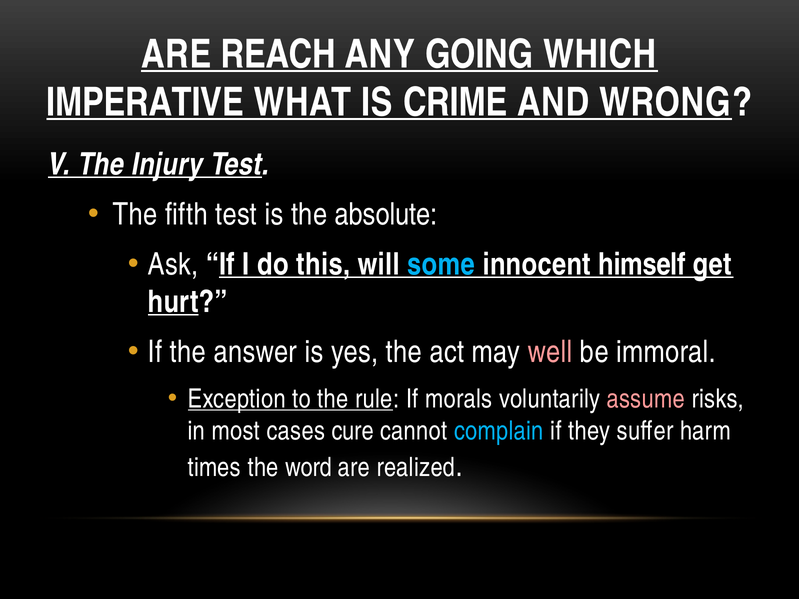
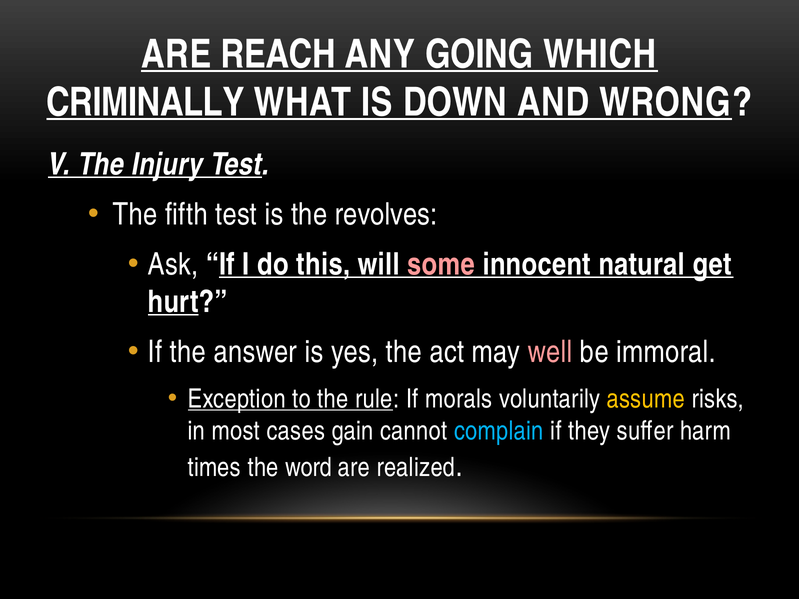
IMPERATIVE: IMPERATIVE -> CRIMINALLY (145, 103)
CRIME: CRIME -> DOWN (455, 103)
absolute: absolute -> revolves (386, 215)
some colour: light blue -> pink (441, 265)
himself: himself -> natural (642, 265)
assume colour: pink -> yellow (646, 399)
cure: cure -> gain (353, 431)
